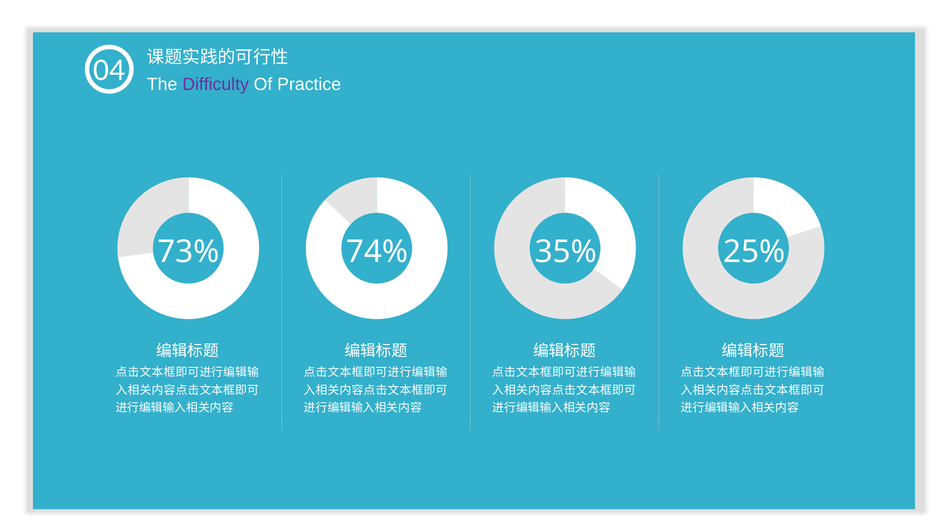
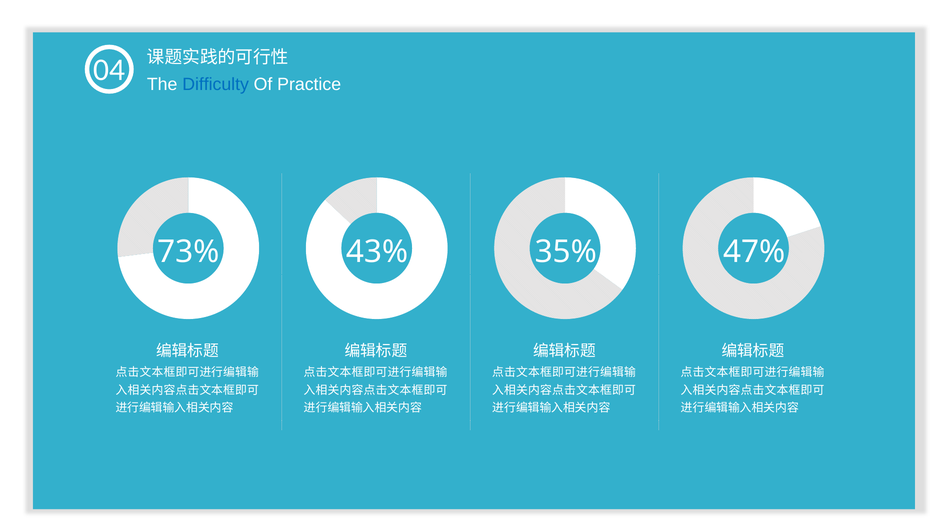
Difficulty colour: purple -> blue (216, 84)
74%: 74% -> 43% (377, 252)
25%: 25% -> 47% (754, 252)
